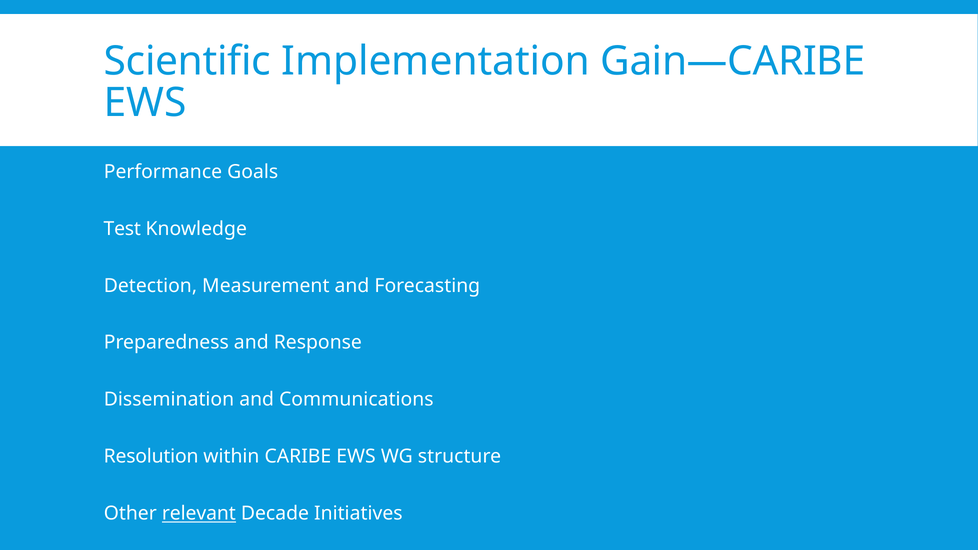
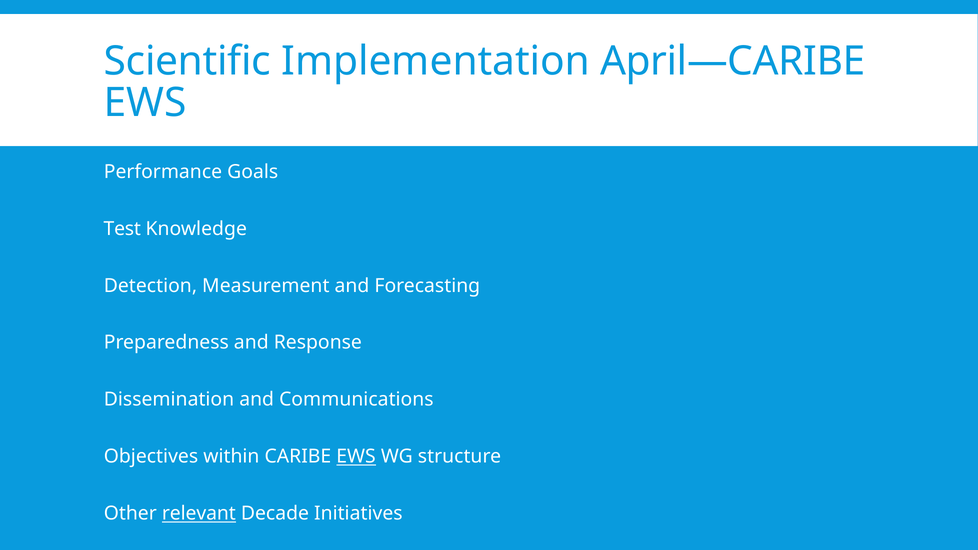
Gain—CARIBE: Gain—CARIBE -> April—CARIBE (733, 62)
Resolution: Resolution -> Objectives (151, 457)
EWS underline: none -> present (356, 457)
